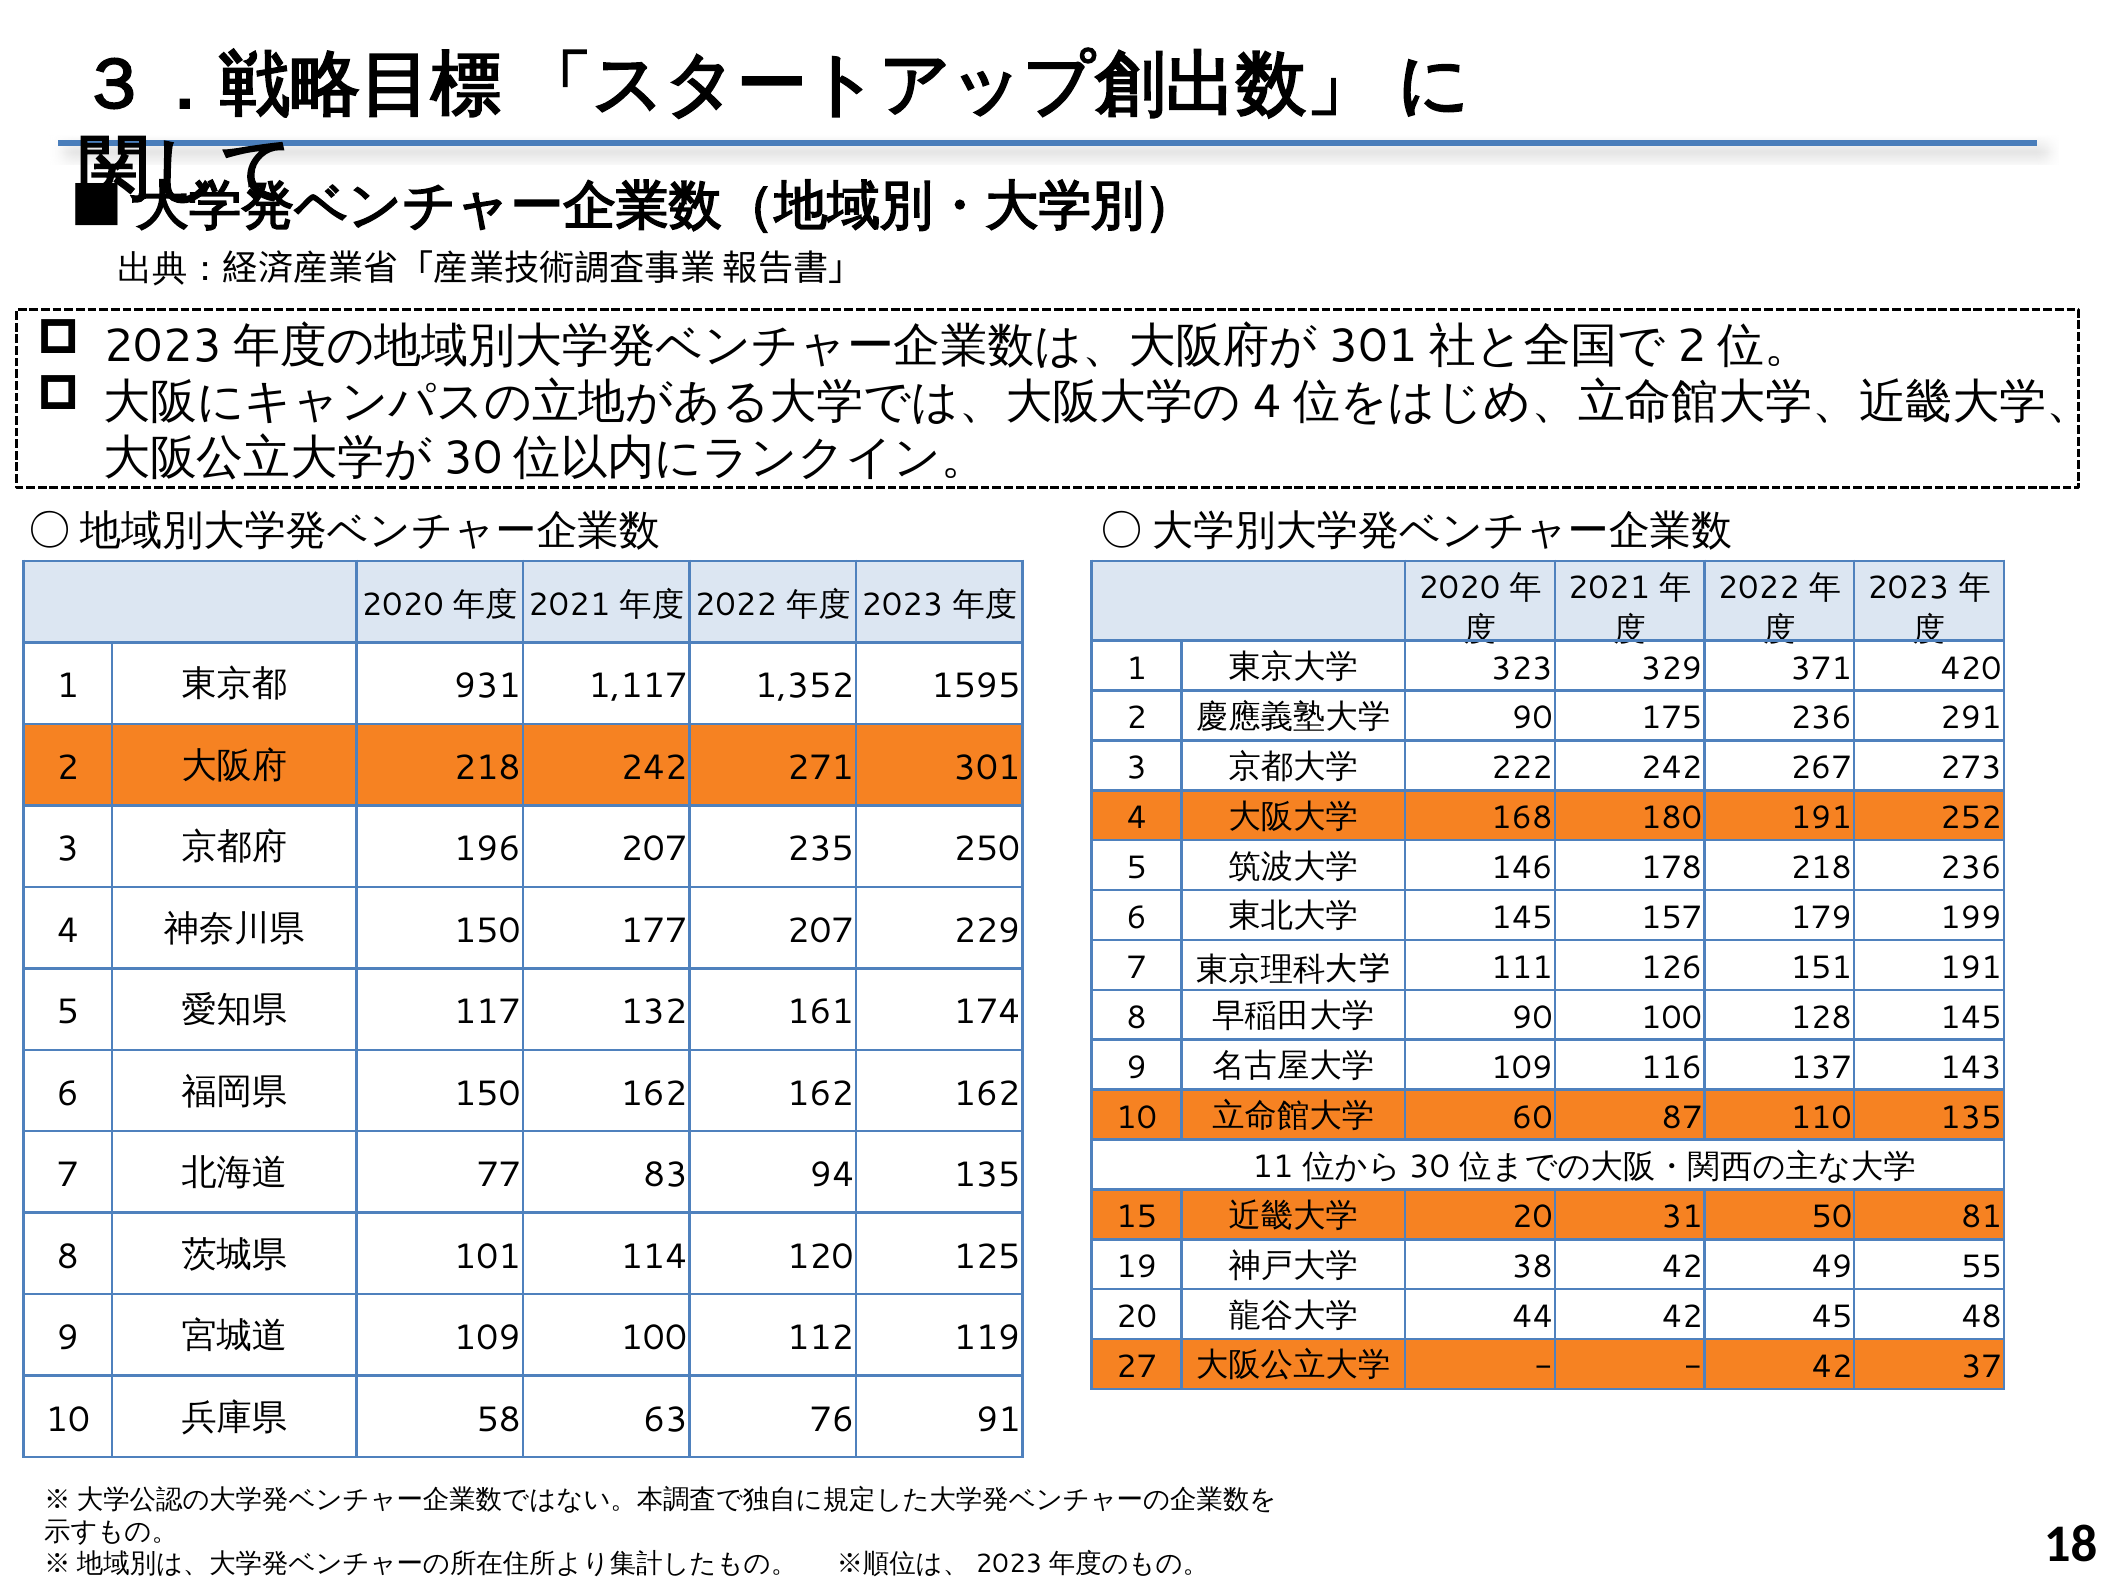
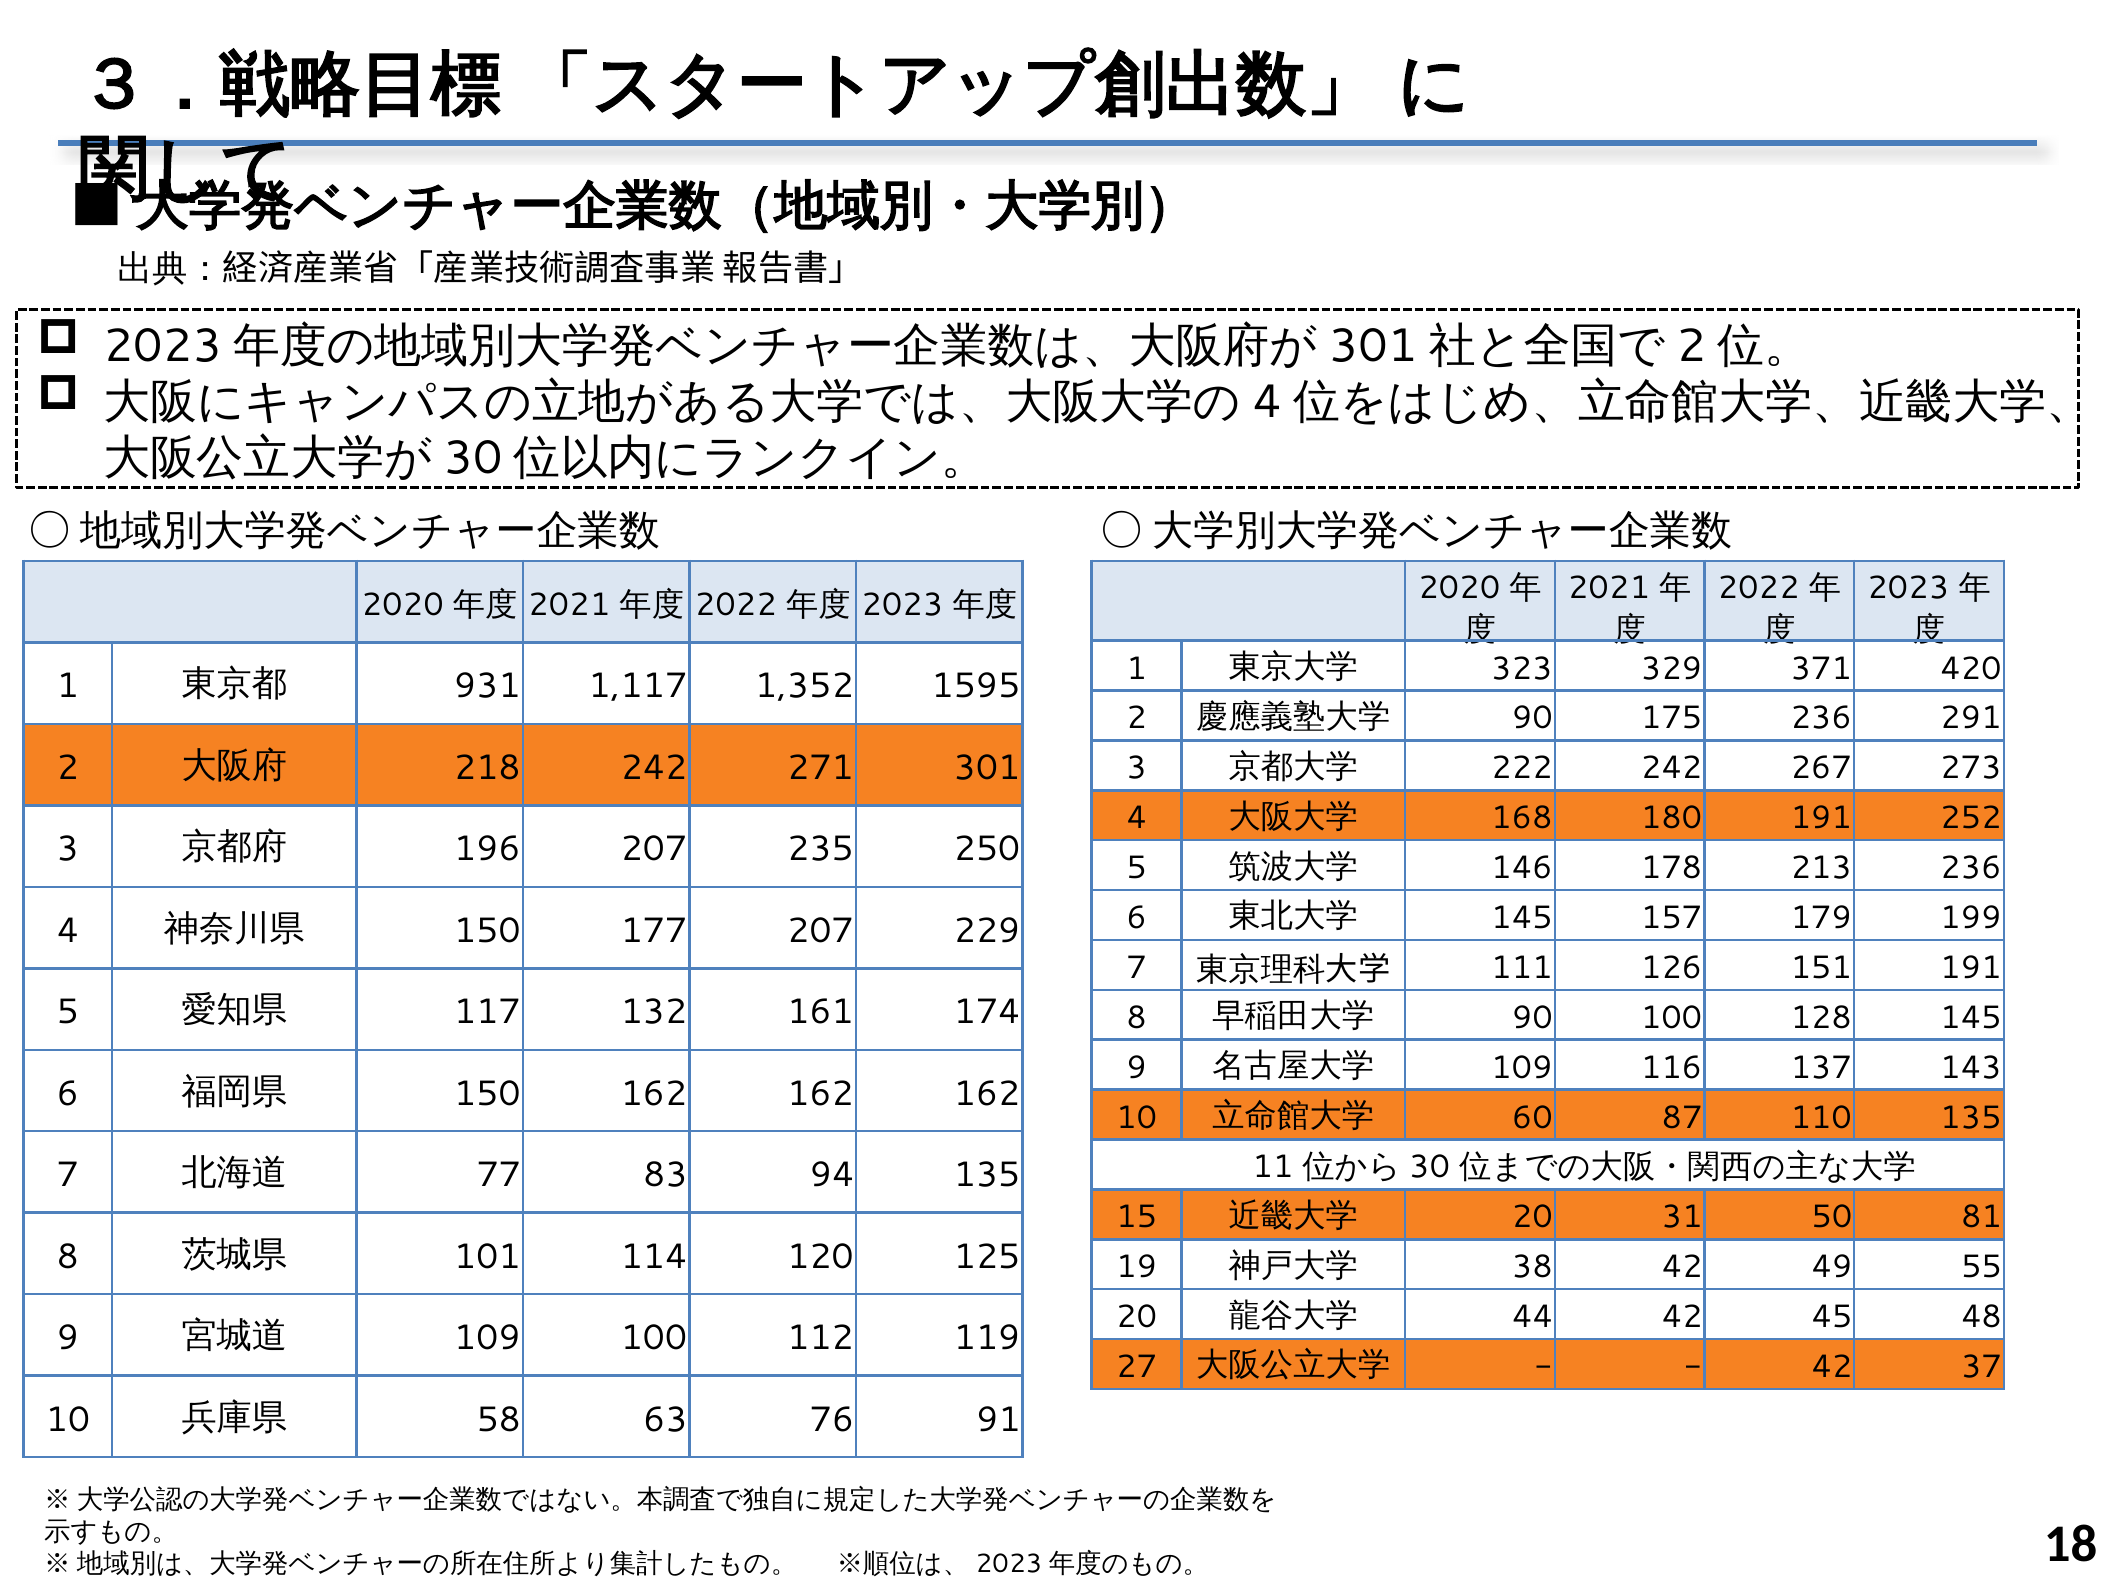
178 218: 218 -> 213 (1821, 868)
